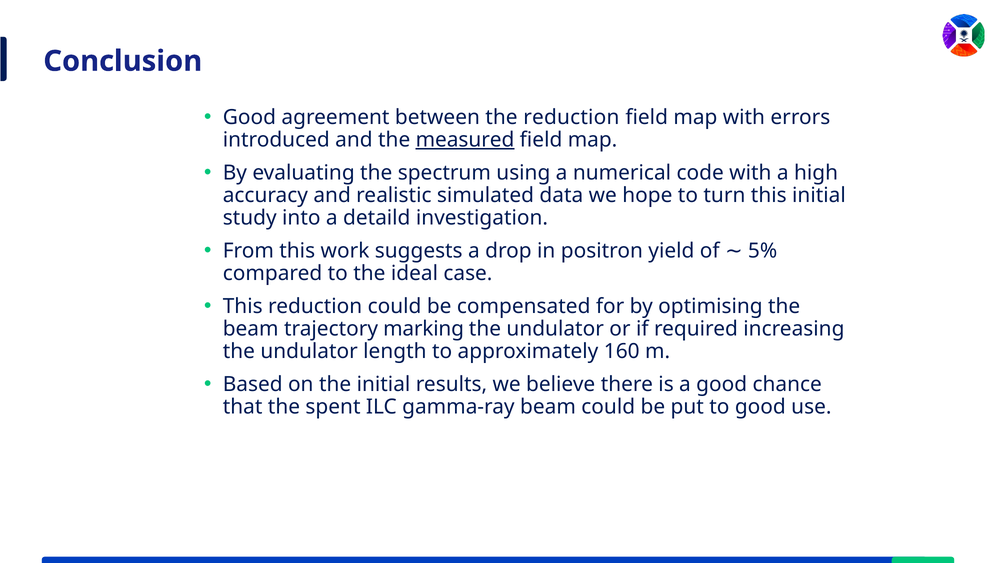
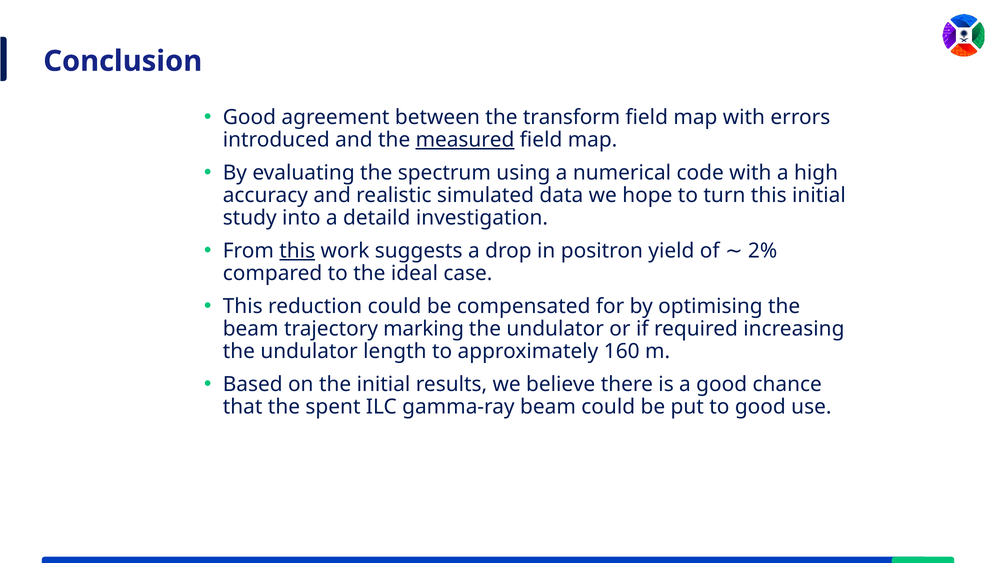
the reduction: reduction -> transform (572, 117)
this underline: none -> present (297, 251)
5%: 5% -> 2% (763, 251)
